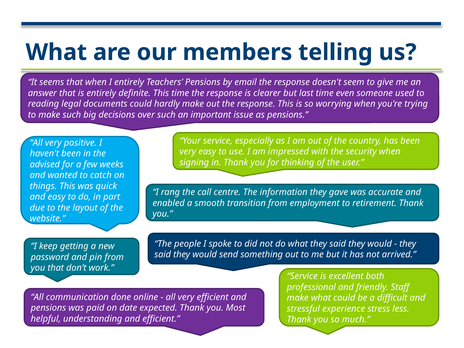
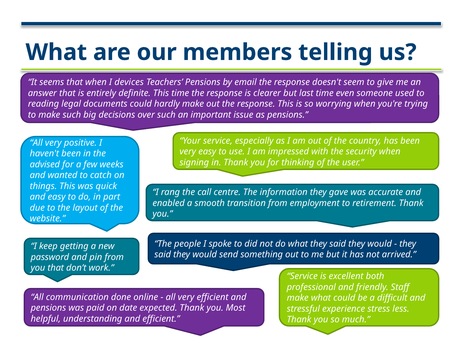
I entirely: entirely -> devices (129, 82)
